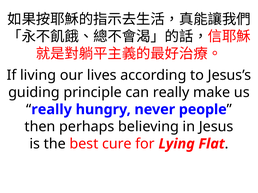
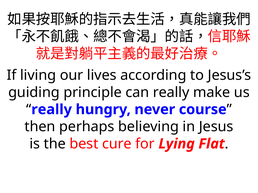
people: people -> course (203, 110)
